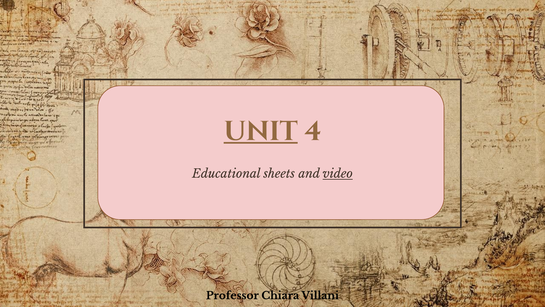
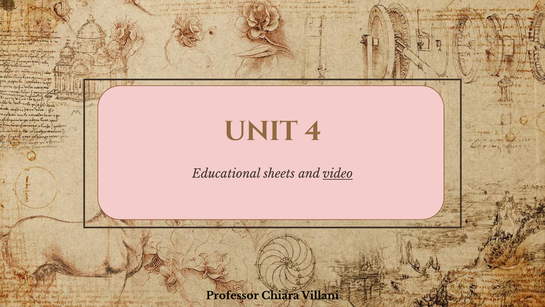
UNIT underline: present -> none (261, 131)
